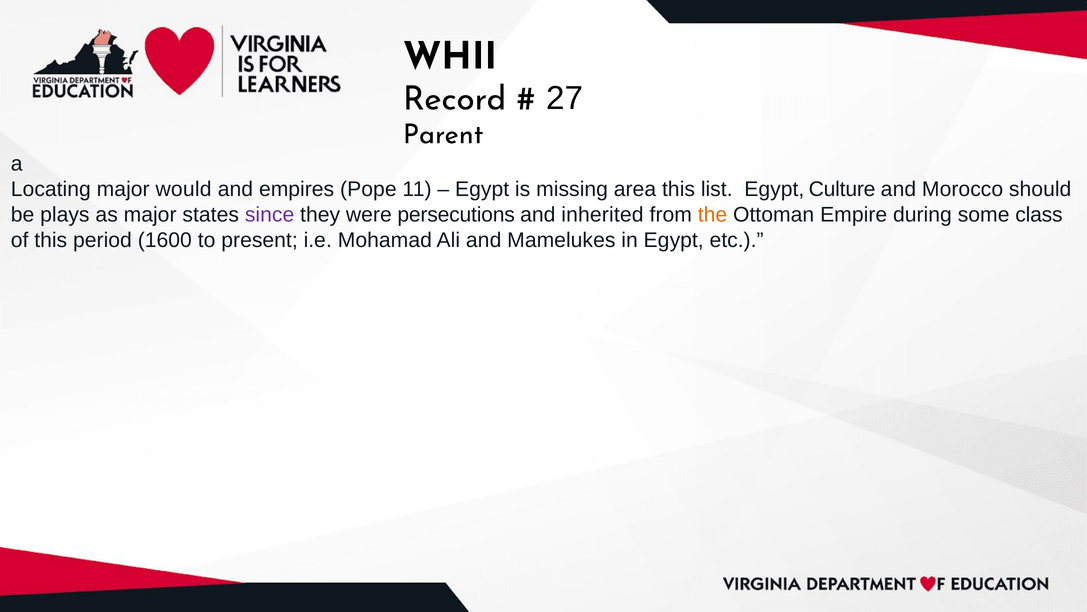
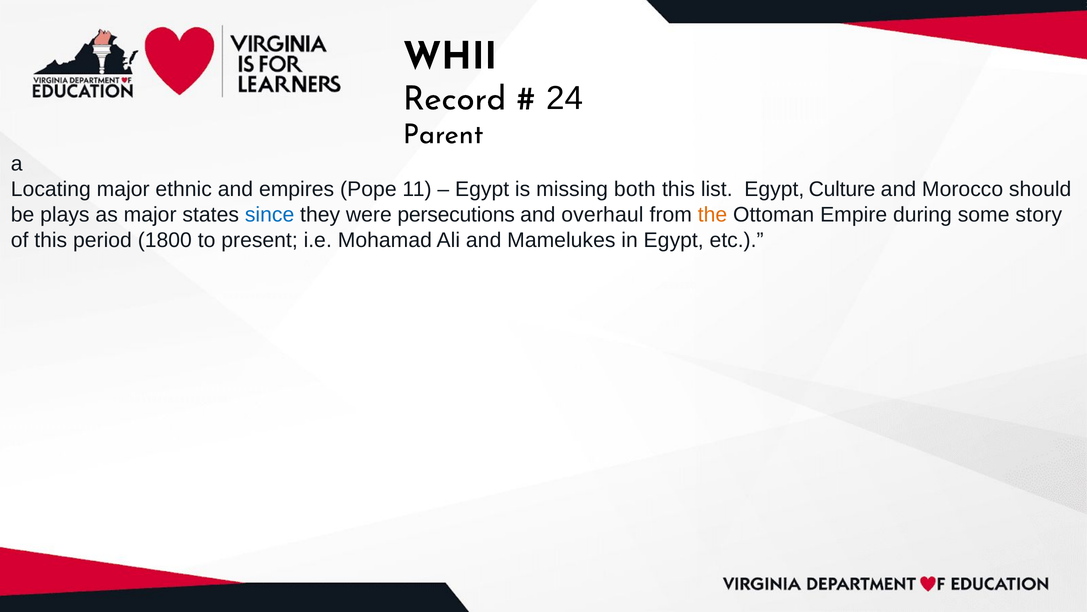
27: 27 -> 24 (565, 98)
would: would -> ethnic (184, 189)
area: area -> both (635, 189)
since colour: purple -> blue (270, 215)
inherited: inherited -> overhaul (602, 215)
class: class -> story (1039, 215)
1600: 1600 -> 1800 (165, 240)
